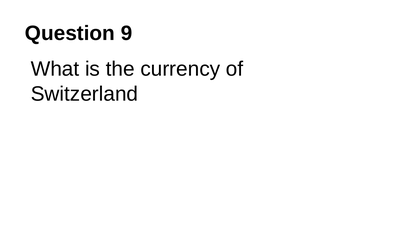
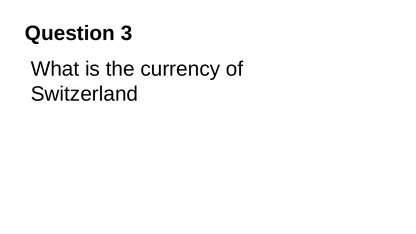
9: 9 -> 3 (127, 33)
